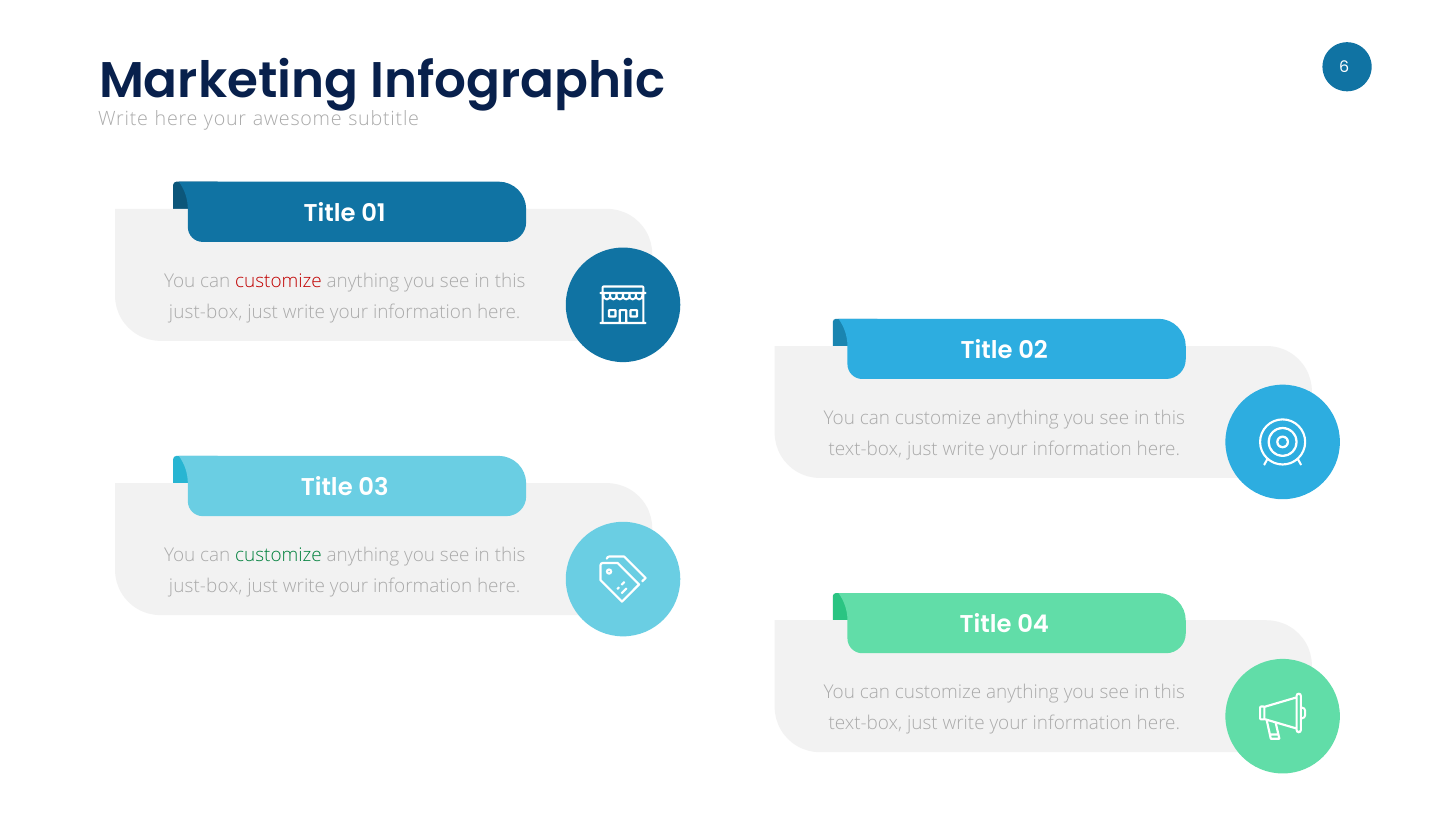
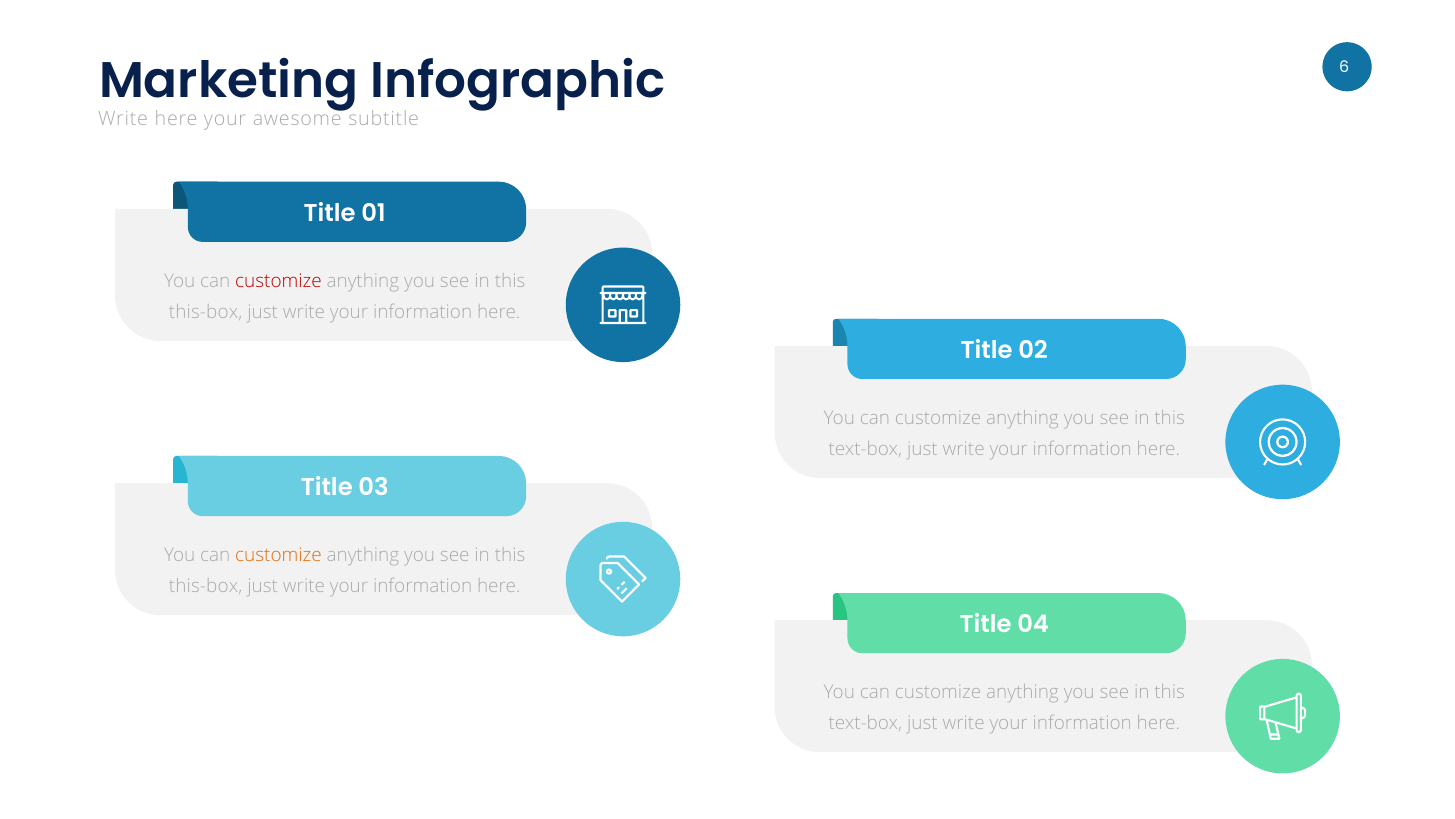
just-box: just-box -> this-box (206, 312)
customize colour: green -> orange (278, 555)
just-box: just-box -> this-box (206, 586)
